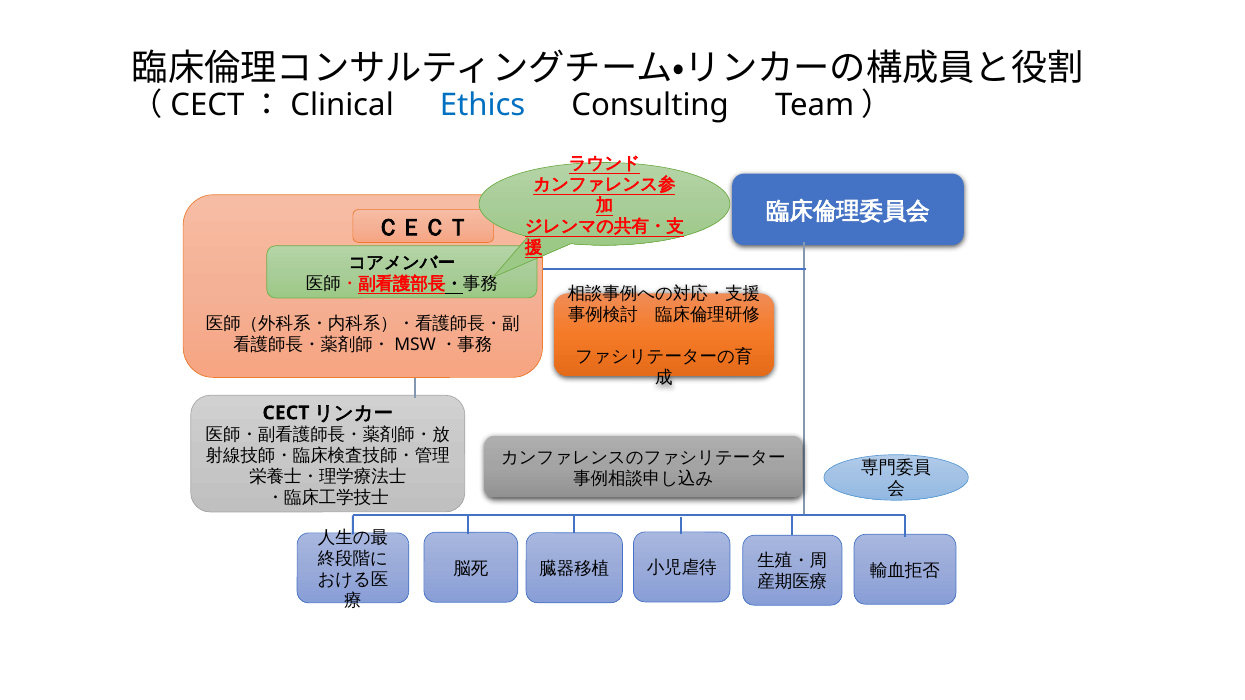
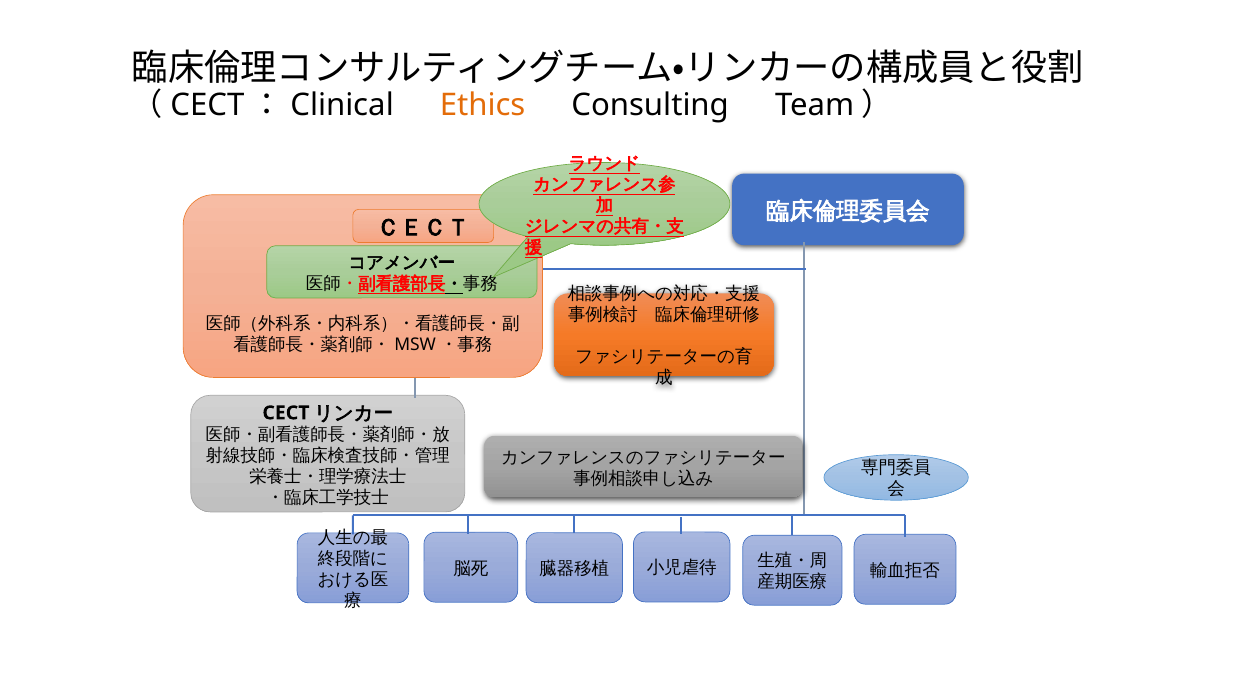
Ethics colour: blue -> orange (483, 105)
